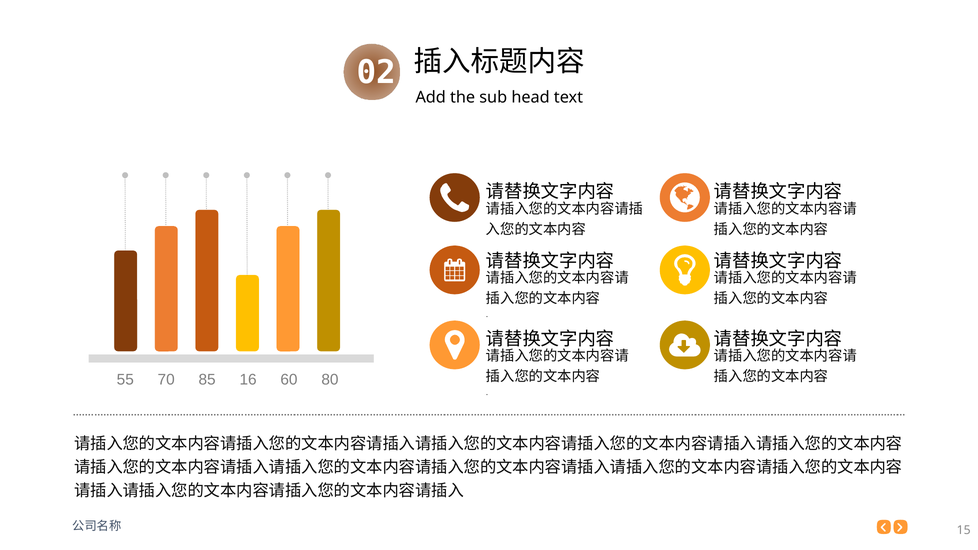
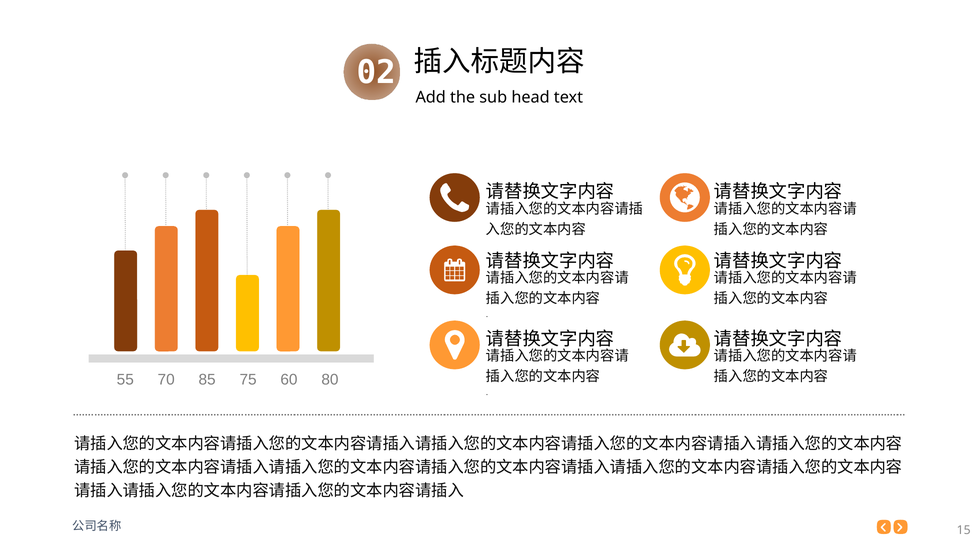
16: 16 -> 75 (248, 380)
